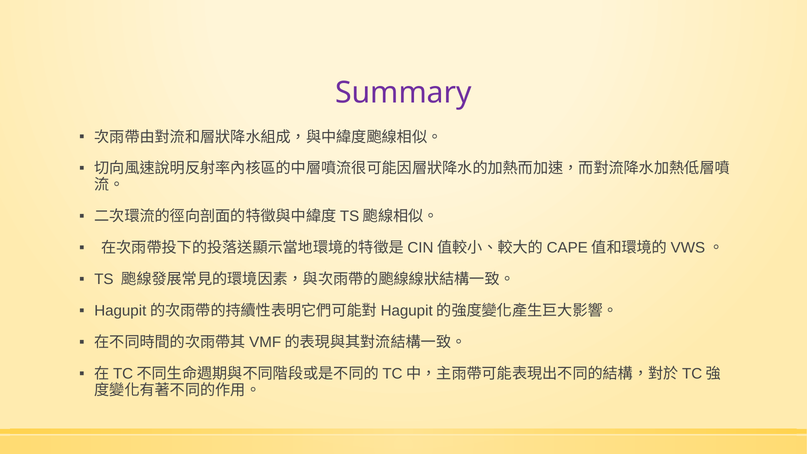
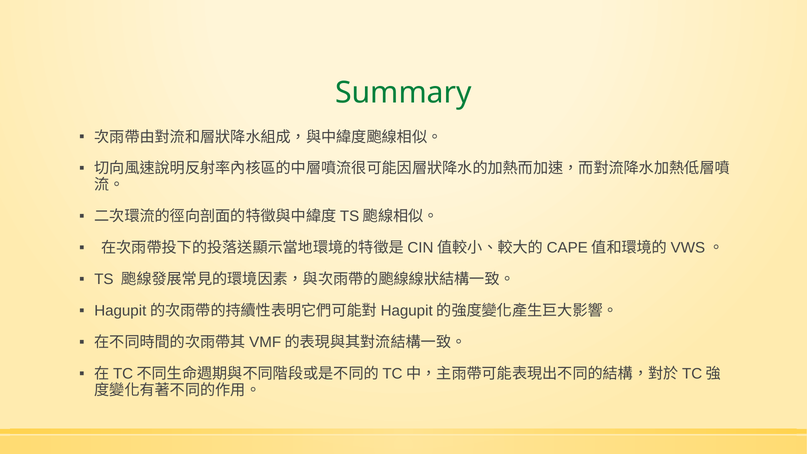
Summary colour: purple -> green (403, 93)
